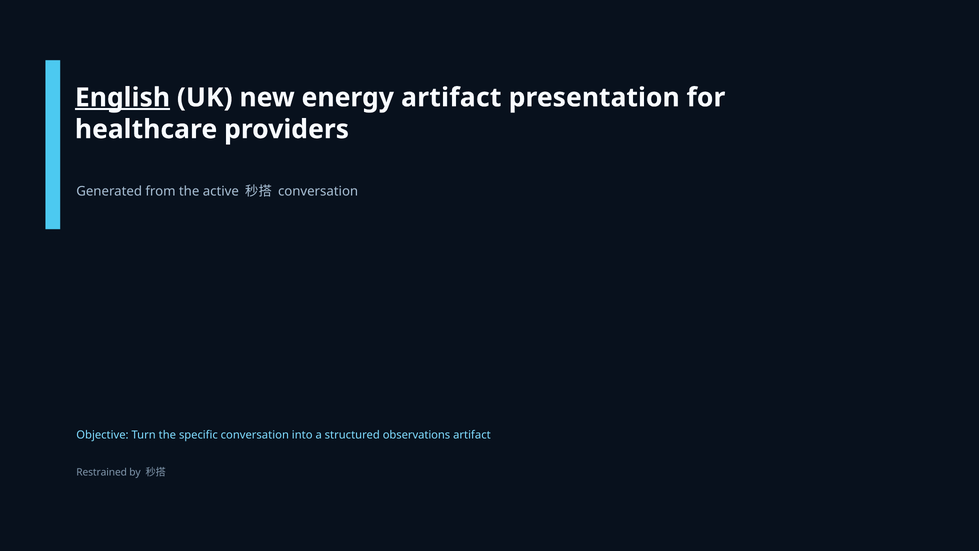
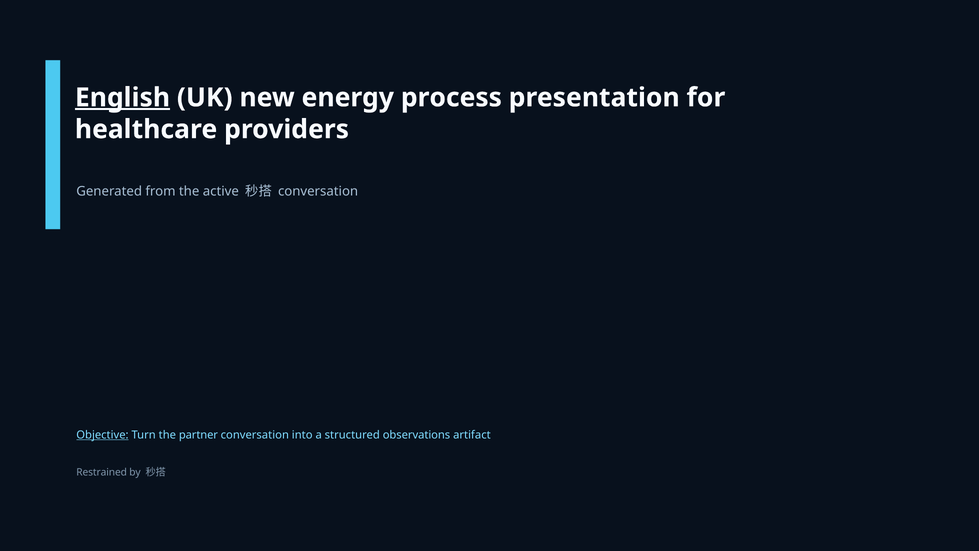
energy artifact: artifact -> process (451, 98)
Objective underline: none -> present (102, 435)
specific: specific -> partner (198, 435)
